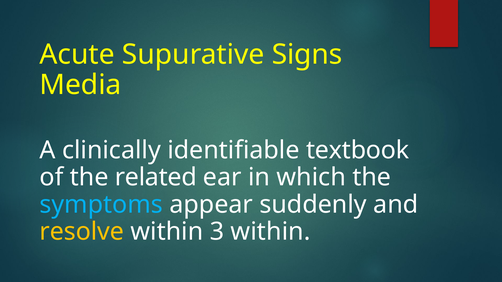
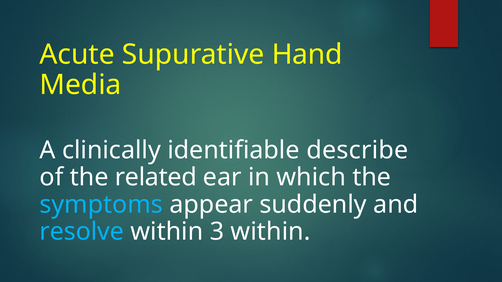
Signs: Signs -> Hand (307, 55)
textbook: textbook -> describe (357, 150)
resolve colour: yellow -> light blue (82, 232)
